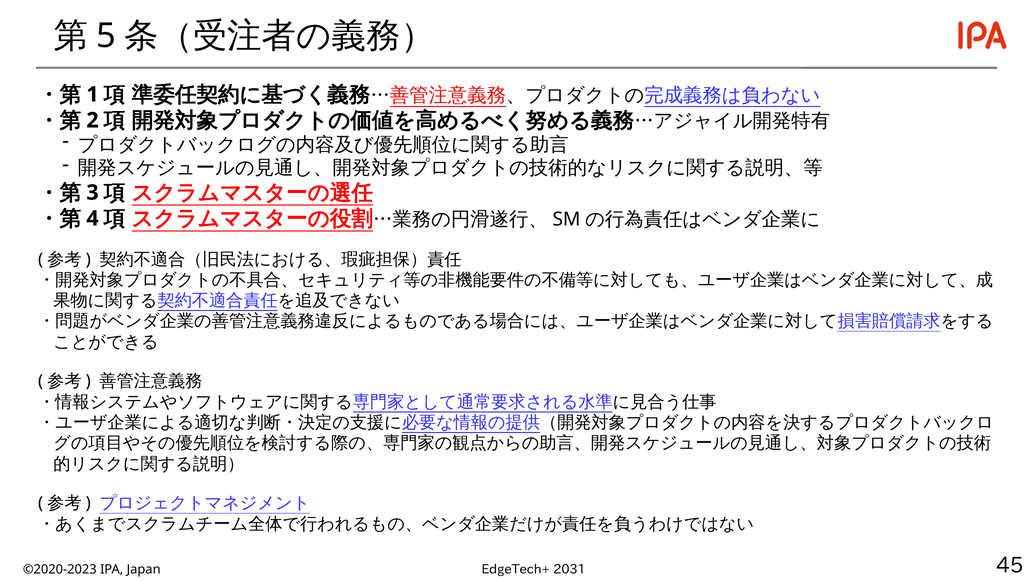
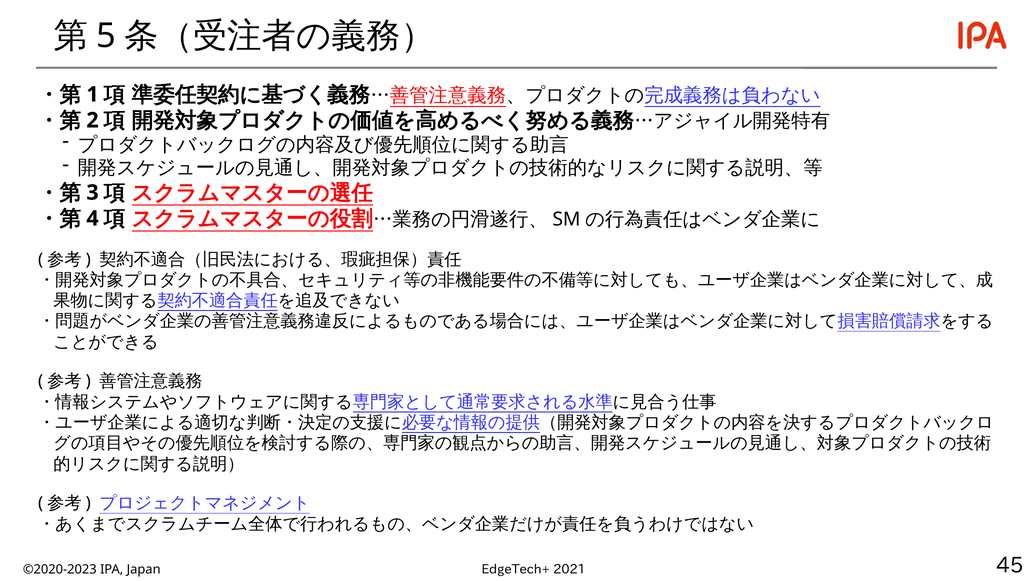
2031: 2031 -> 2021 (570, 570)
